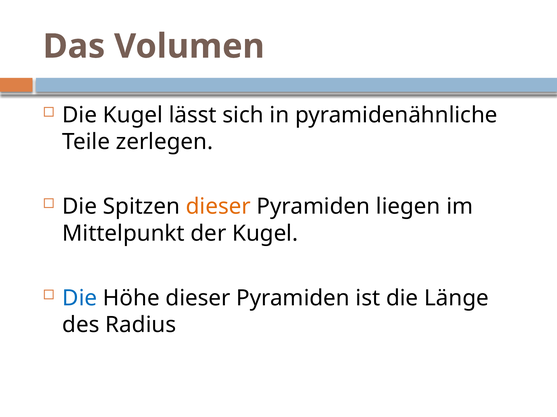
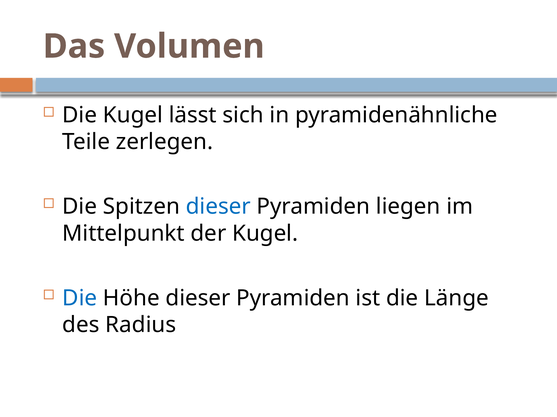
dieser colour: orange -> blue (218, 207)
